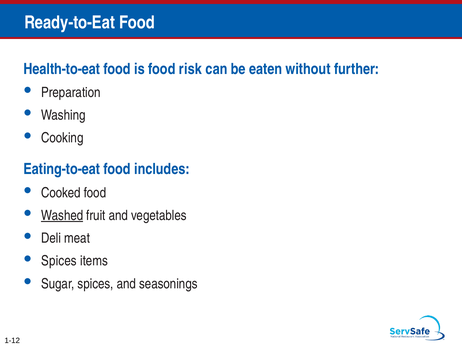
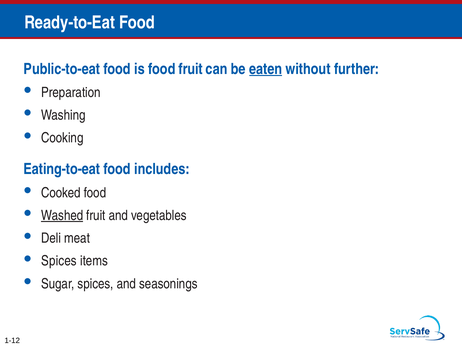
Health-to-eat: Health-to-eat -> Public-to-eat (62, 69)
food risk: risk -> fruit (191, 69)
eaten underline: none -> present (266, 69)
